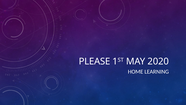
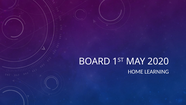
PLEASE: PLEASE -> BOARD (95, 61)
